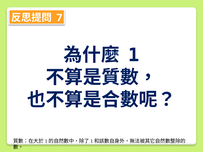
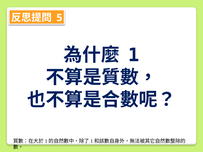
7: 7 -> 5 (59, 18)
